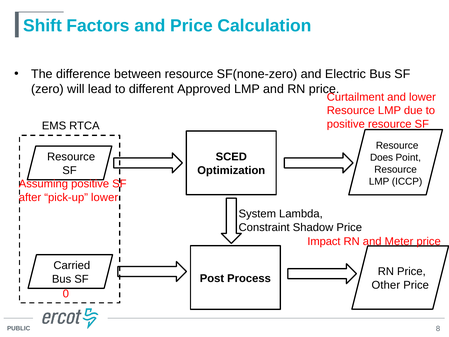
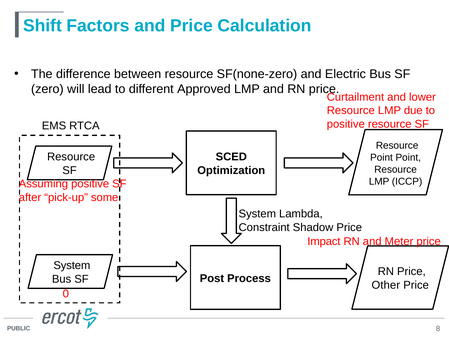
Does: Does -> Point (381, 158)
pick-up lower: lower -> some (105, 197)
Carried: Carried -> System (72, 265)
